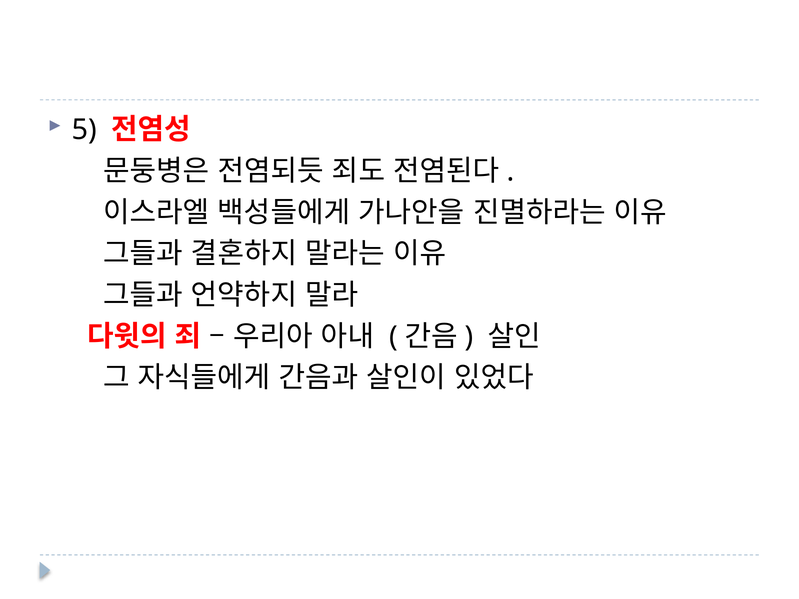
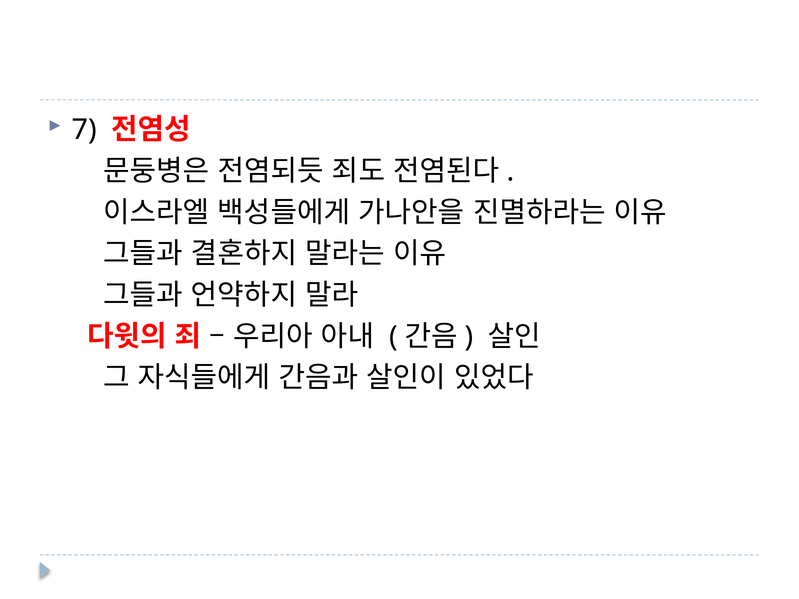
5: 5 -> 7 (84, 130)
